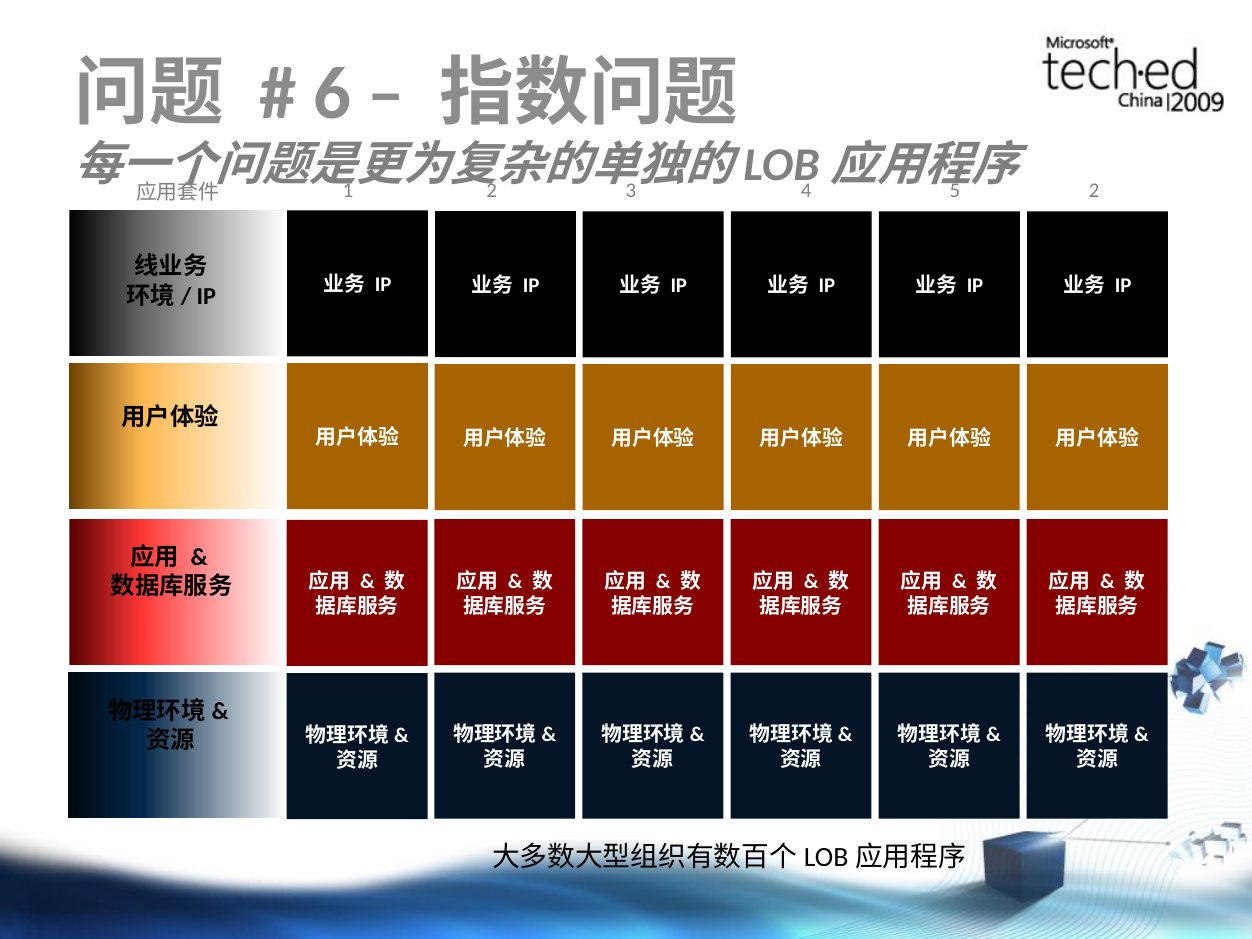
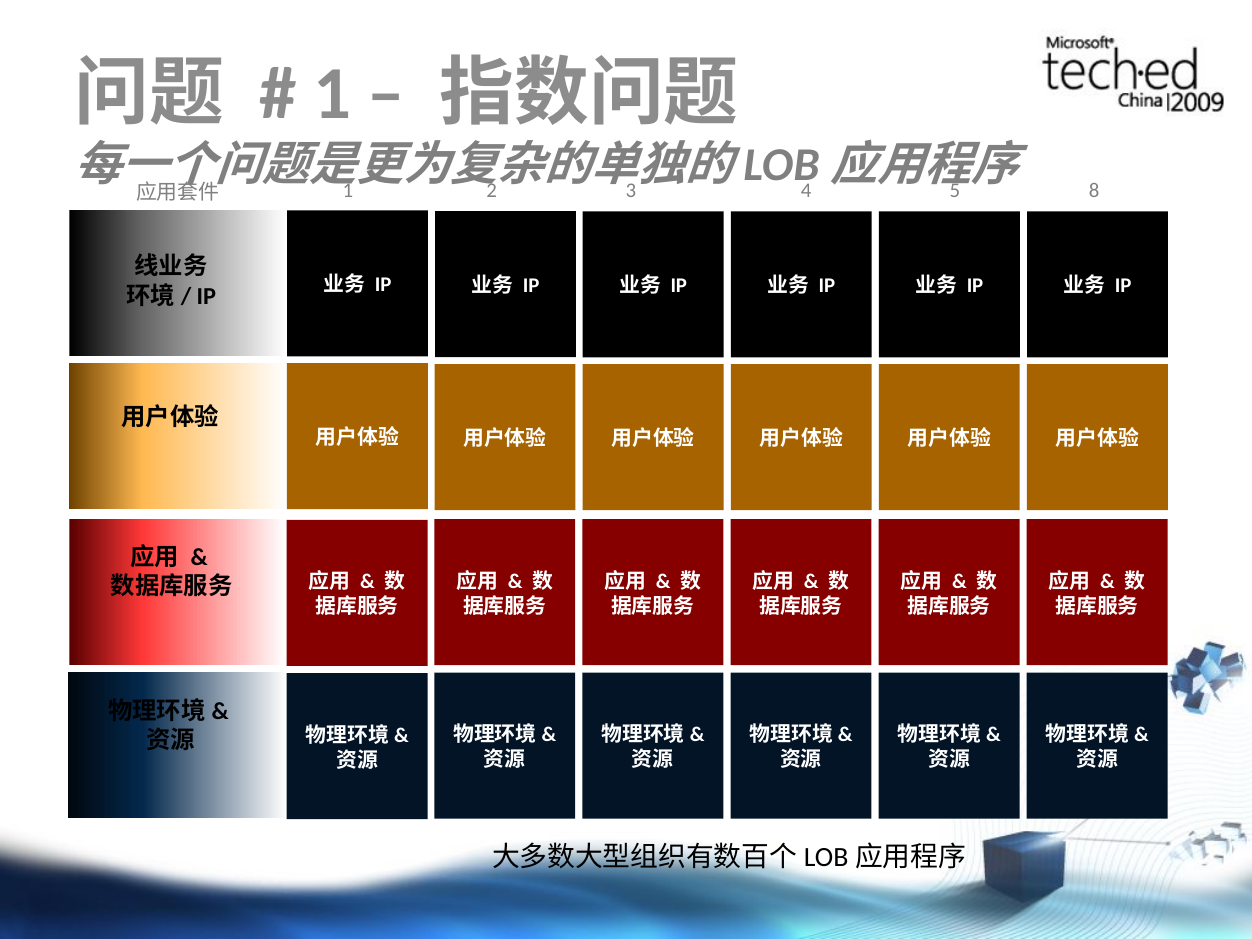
6: 6 -> 1 (332, 94)
2: 2 -> 8 (1094, 190)
